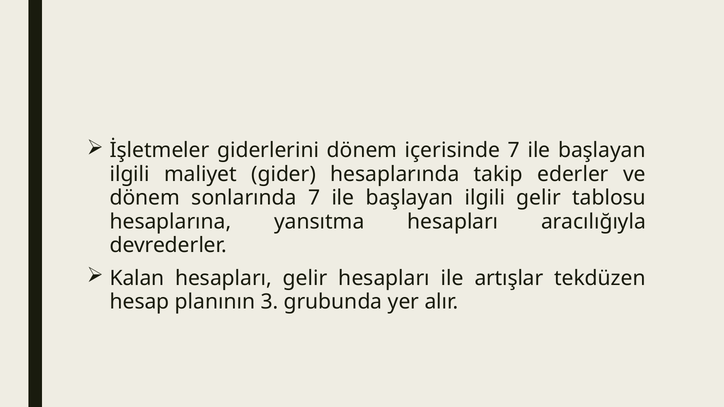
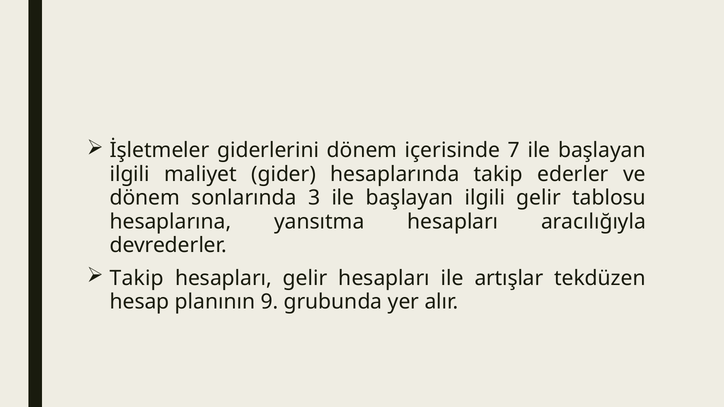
sonlarında 7: 7 -> 3 (314, 198)
Kalan: Kalan -> Takip (137, 278)
3: 3 -> 9 (269, 302)
